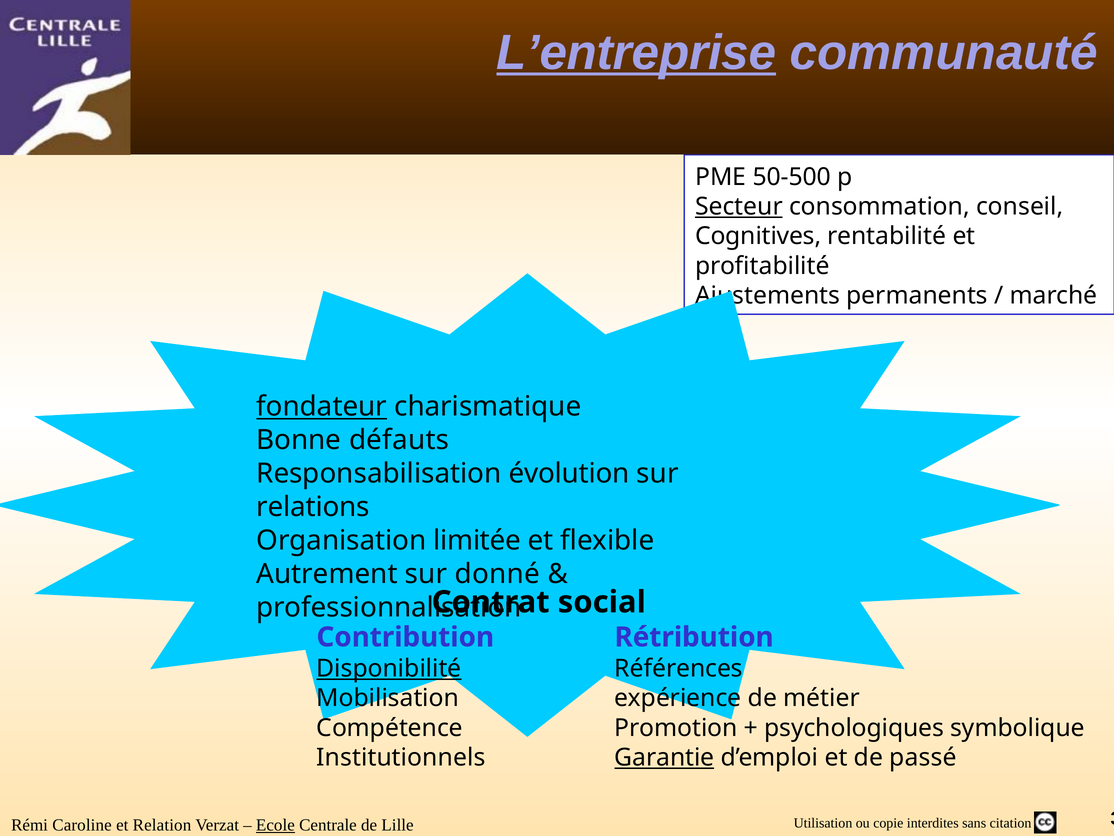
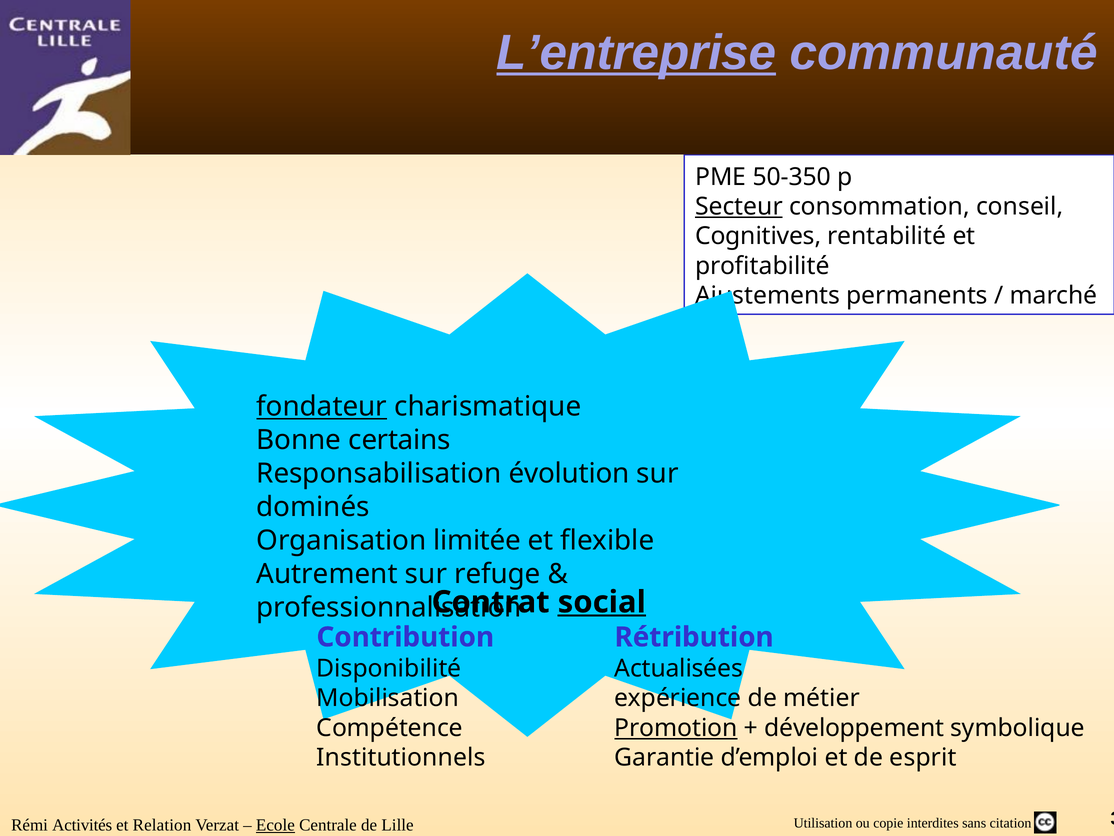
50-500: 50-500 -> 50-350 (792, 177)
défauts: défauts -> certains (399, 440)
relations: relations -> dominés (313, 507)
donné: donné -> refuge (497, 574)
social underline: none -> present (602, 602)
Disponibilité underline: present -> none (389, 668)
Références: Références -> Actualisées (679, 668)
Promotion underline: none -> present (676, 728)
psychologiques: psychologiques -> développement (854, 728)
Garantie underline: present -> none (664, 757)
passé: passé -> esprit (923, 757)
Caroline: Caroline -> Activités (82, 825)
